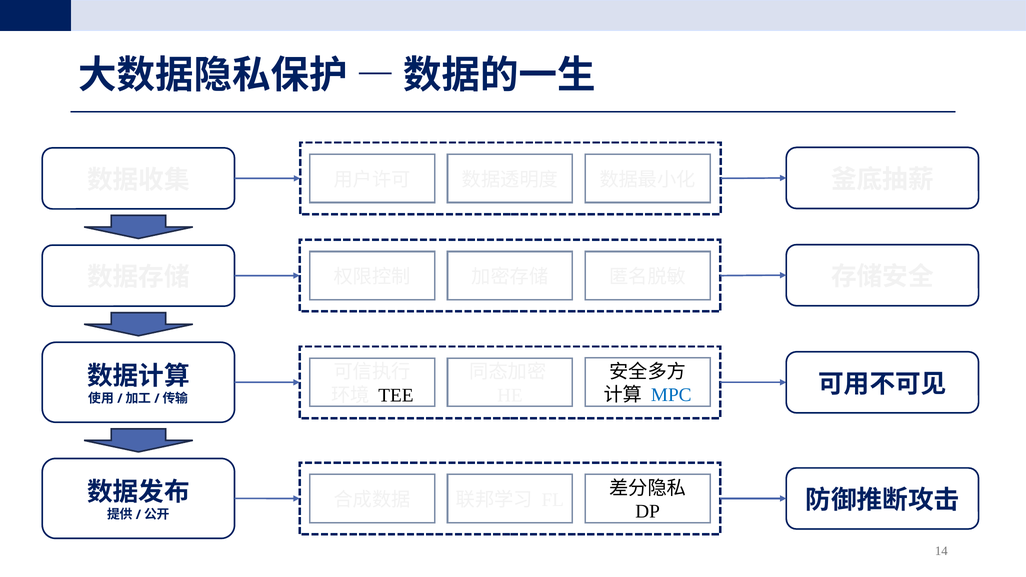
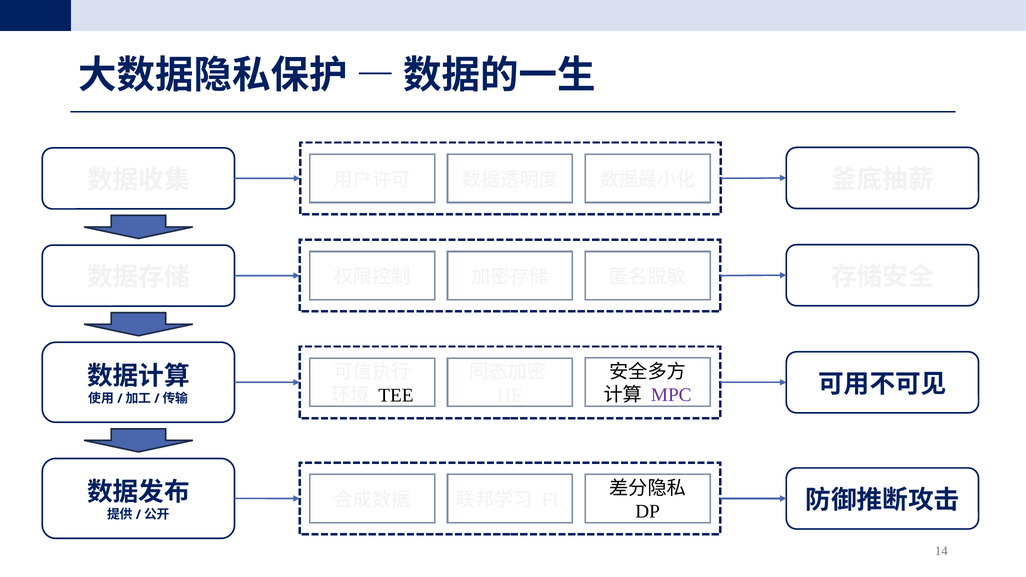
MPC colour: blue -> purple (671, 395)
